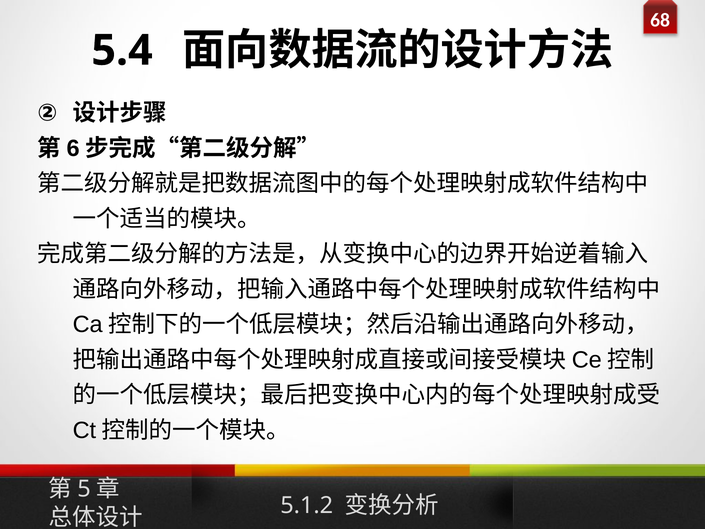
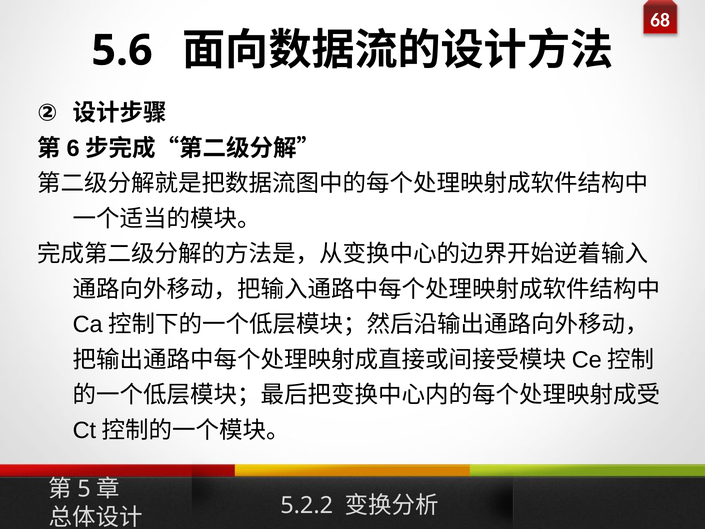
5.4: 5.4 -> 5.6 (122, 50)
5.1.2: 5.1.2 -> 5.2.2 (307, 505)
